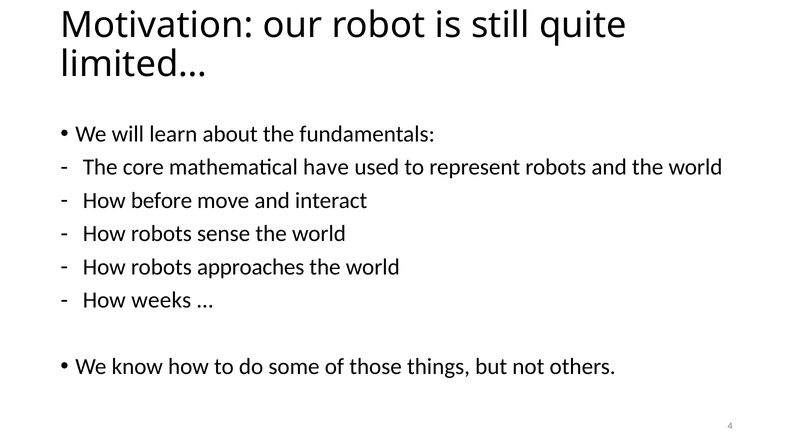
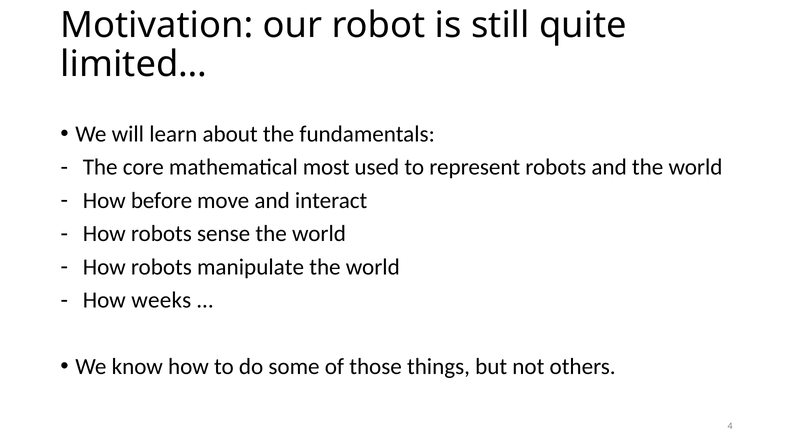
have: have -> most (326, 167)
approaches: approaches -> manipulate (251, 267)
